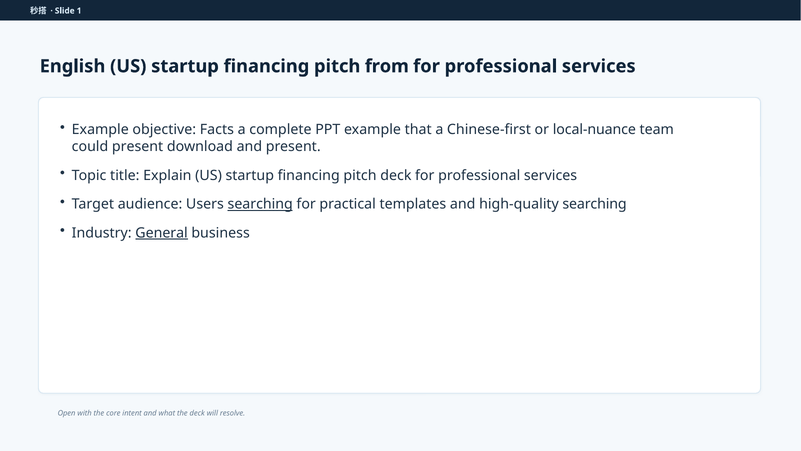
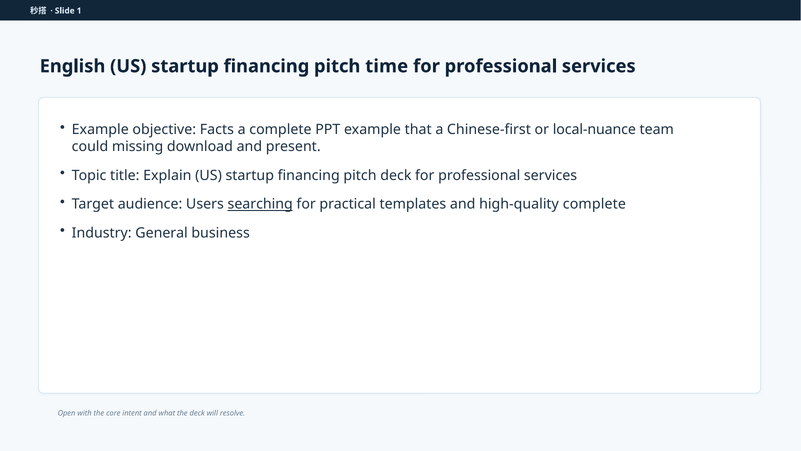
from: from -> time (387, 66)
could present: present -> missing (138, 147)
high-quality searching: searching -> complete (594, 204)
General underline: present -> none (162, 233)
